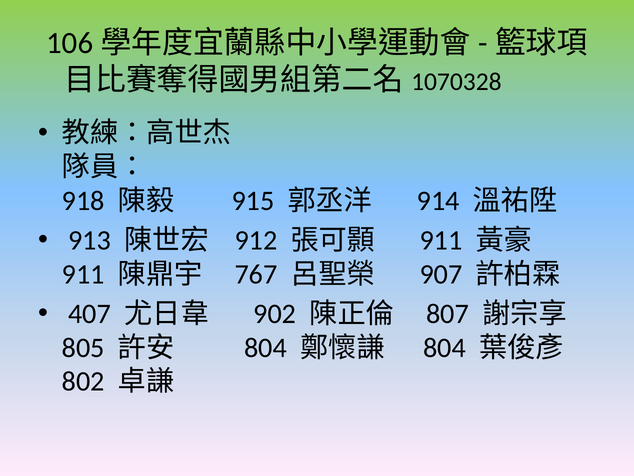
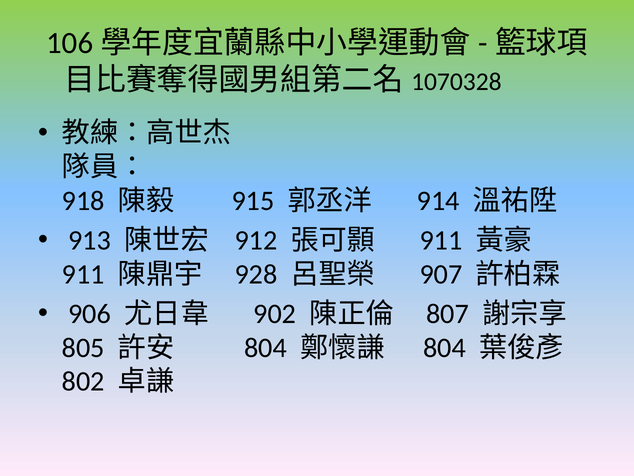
767: 767 -> 928 (256, 274)
407: 407 -> 906 (90, 314)
